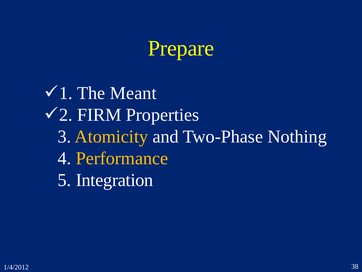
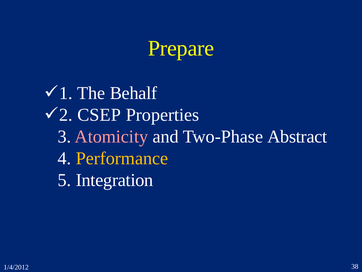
Meant: Meant -> Behalf (133, 93)
FIRM: FIRM -> CSEP (99, 115)
Atomicity colour: yellow -> pink (111, 136)
Nothing: Nothing -> Abstract (297, 136)
